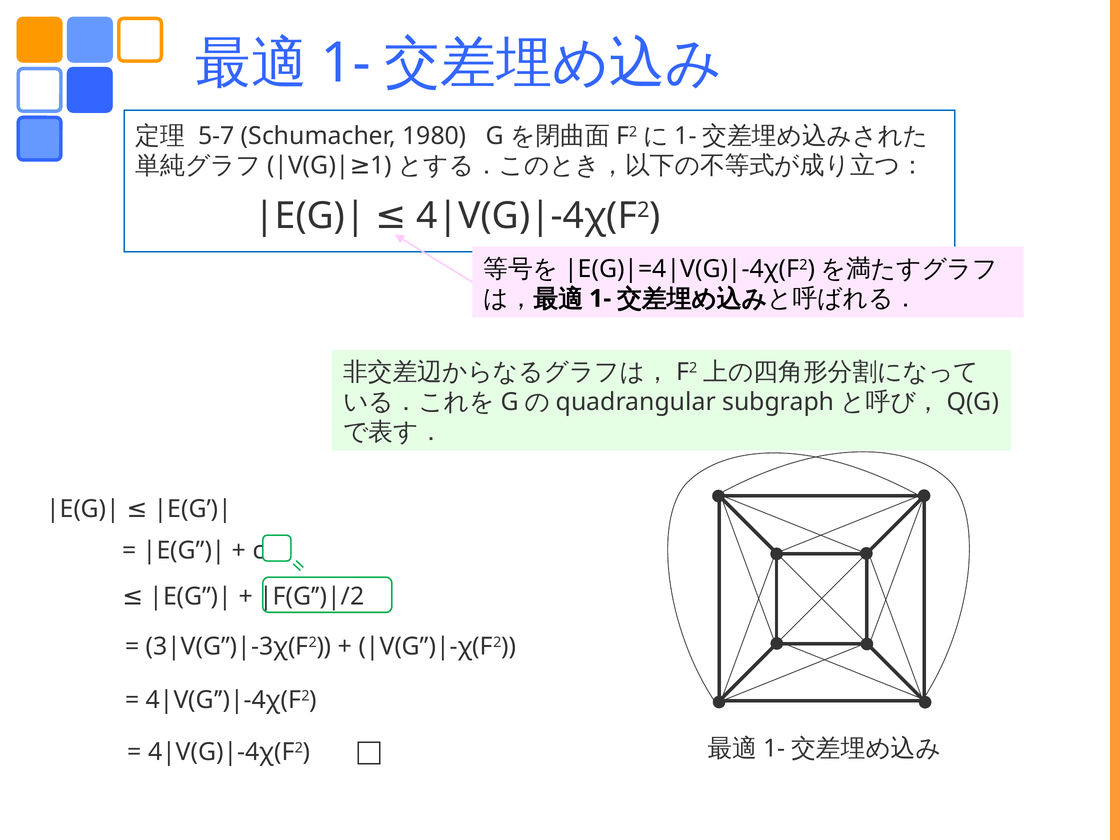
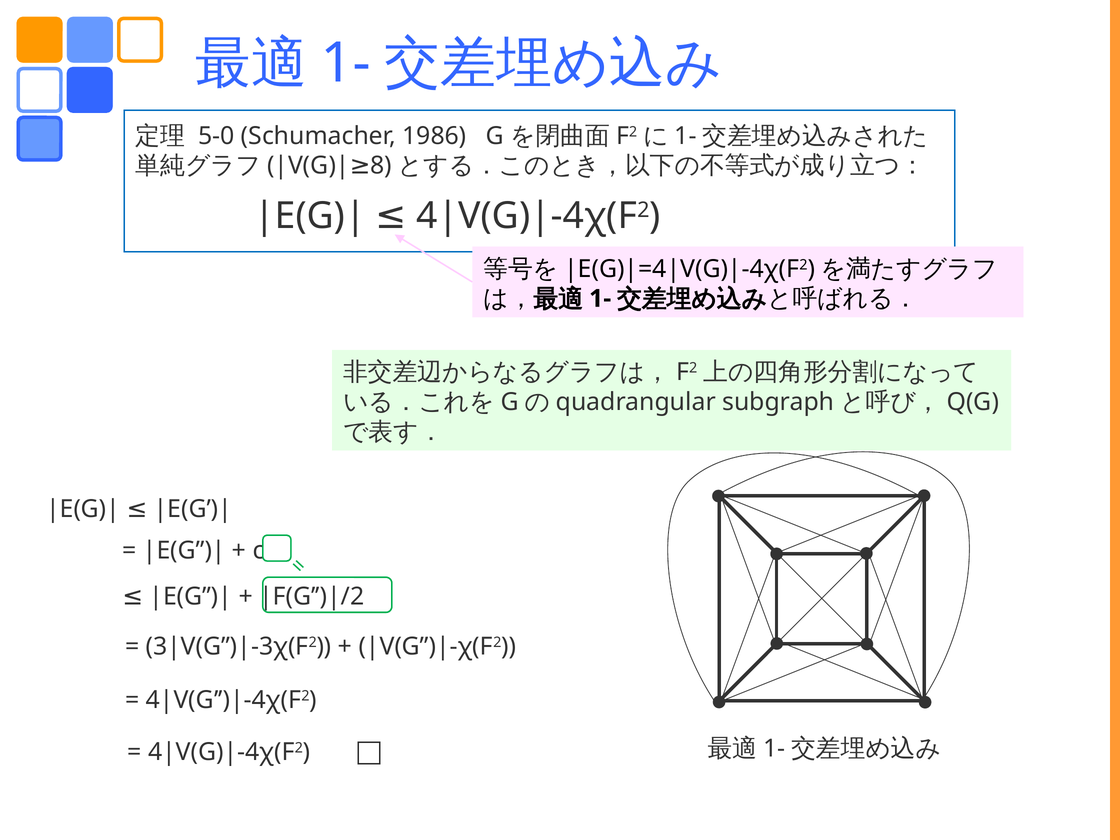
5-7: 5-7 -> 5-0 (216, 136)
1980: 1980 -> 1986 (434, 136)
1: 1 -> 8 (381, 166)
